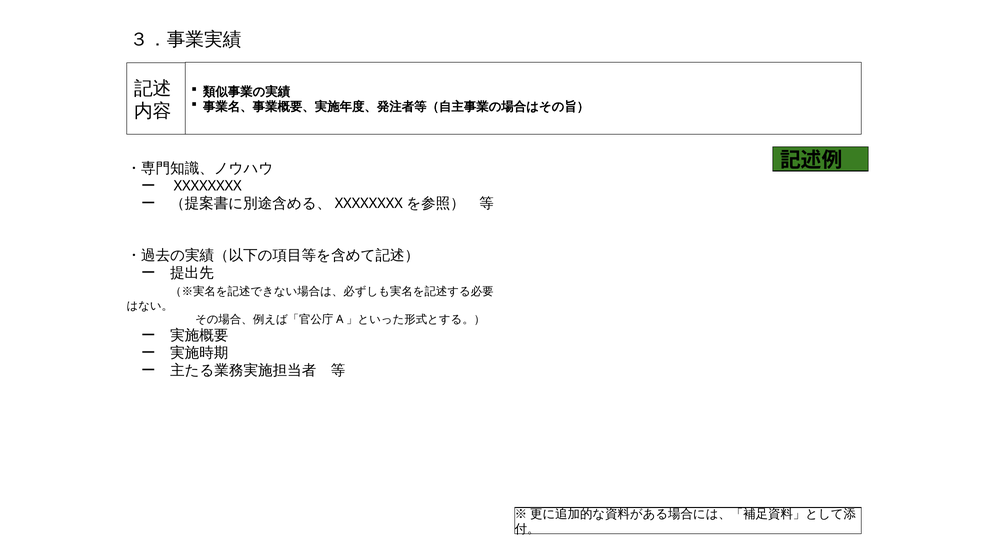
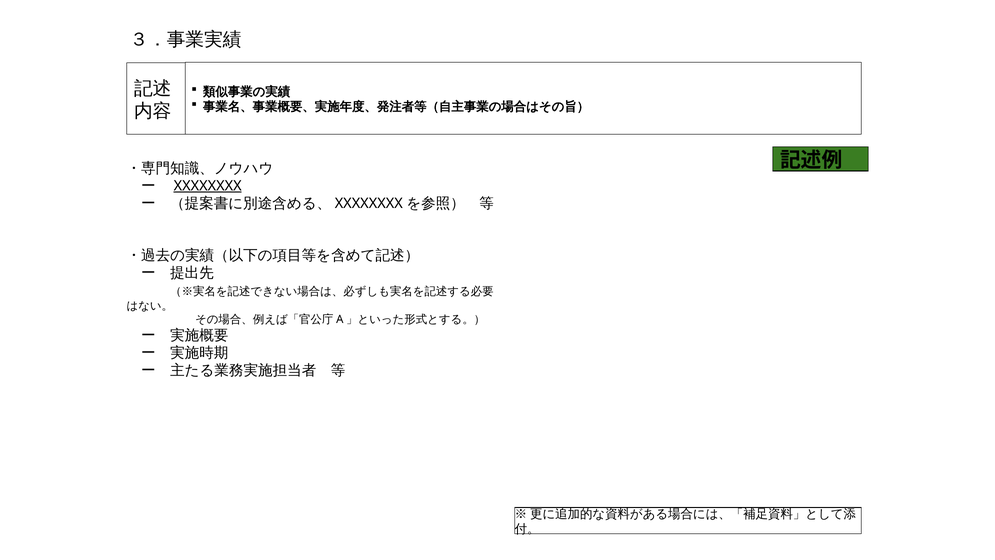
XXXXXXXX underline: none -> present (208, 186)
